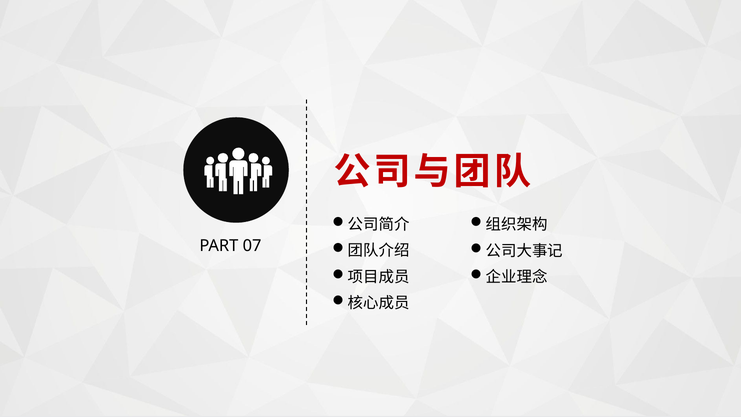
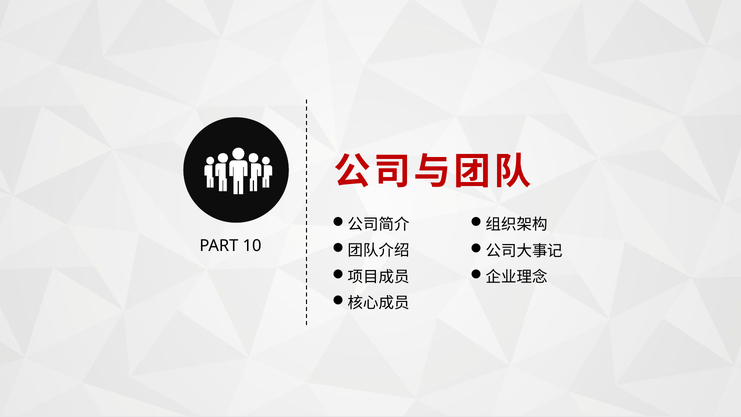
07: 07 -> 10 (252, 246)
